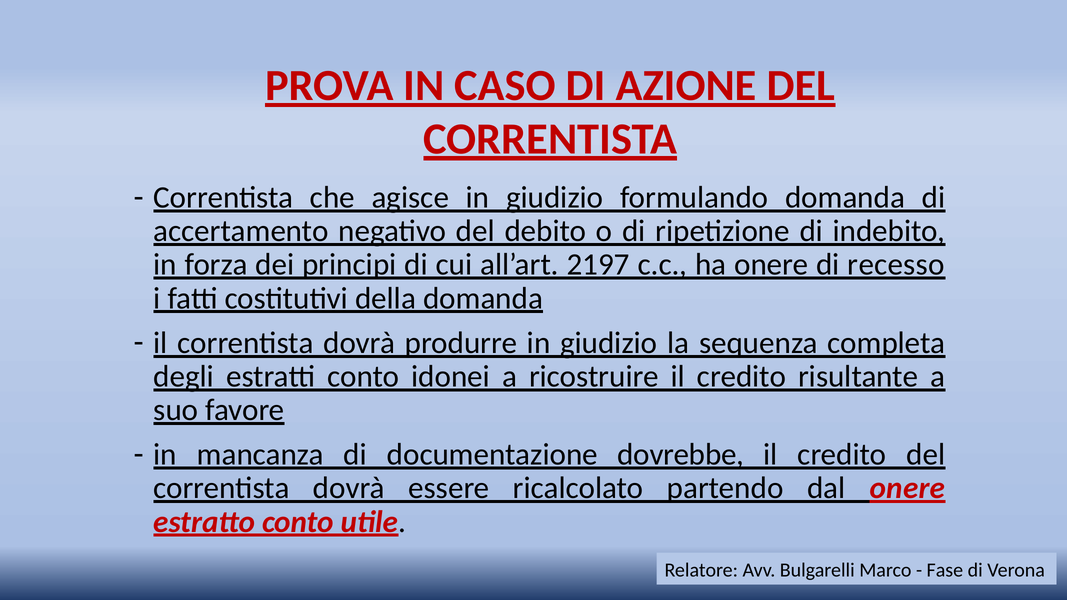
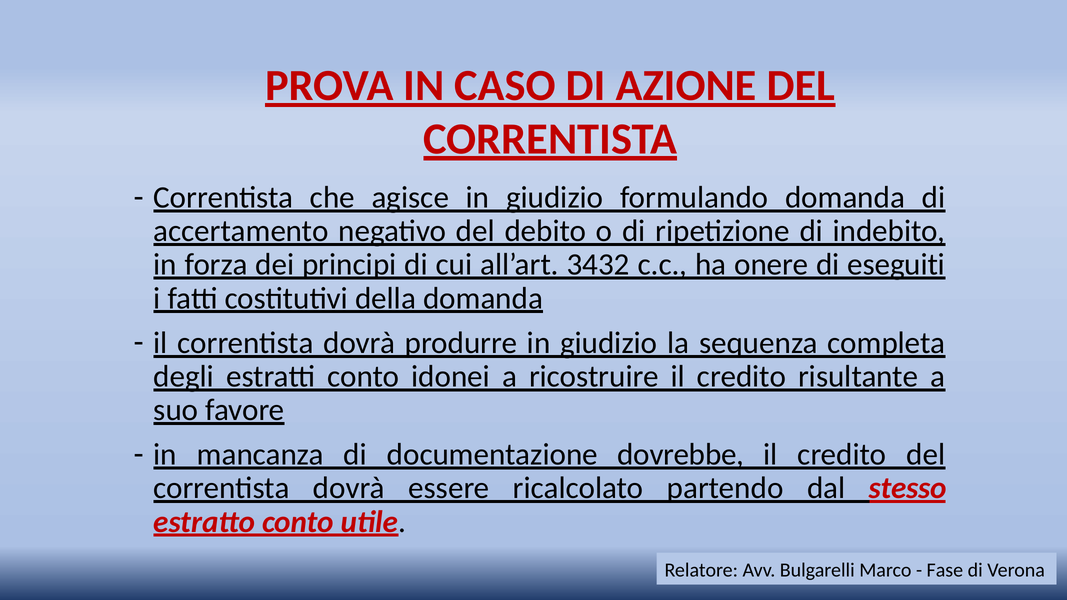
2197: 2197 -> 3432 (598, 265)
recesso: recesso -> eseguiti (896, 265)
dal onere: onere -> stesso (908, 488)
